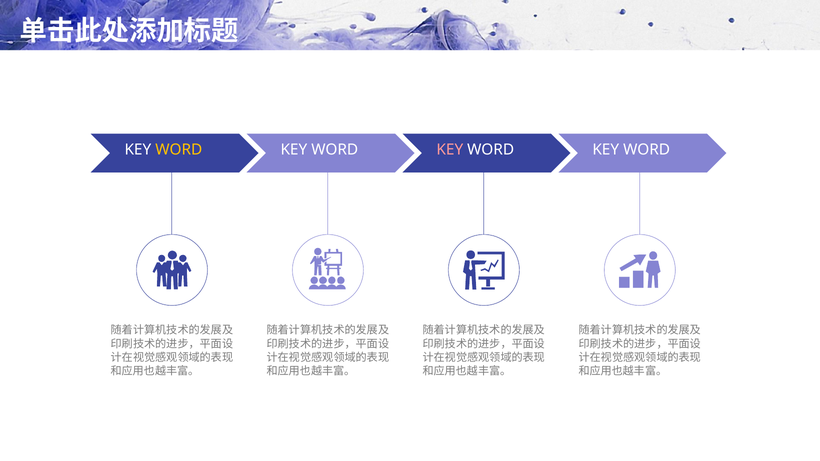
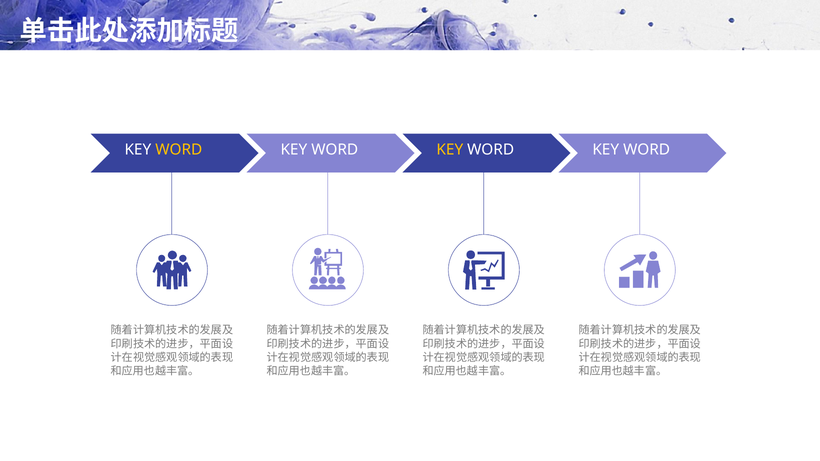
KEY colour: pink -> yellow (450, 150)
